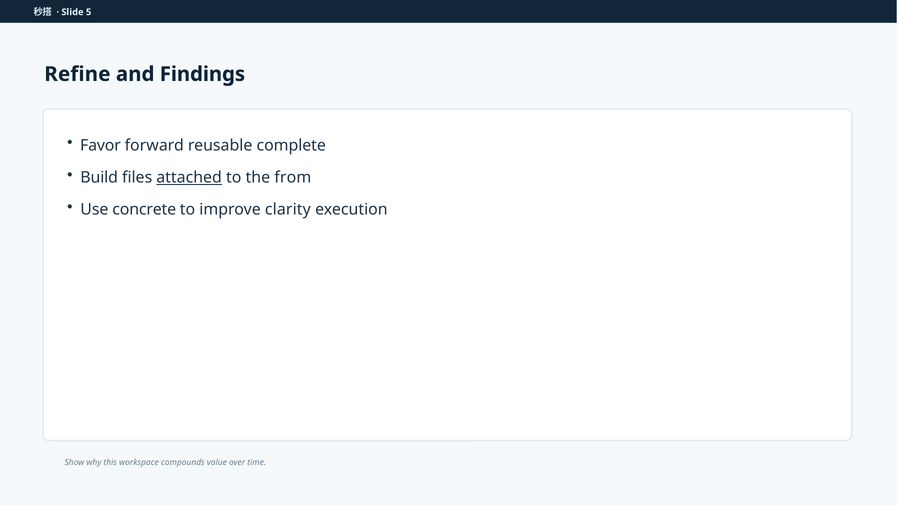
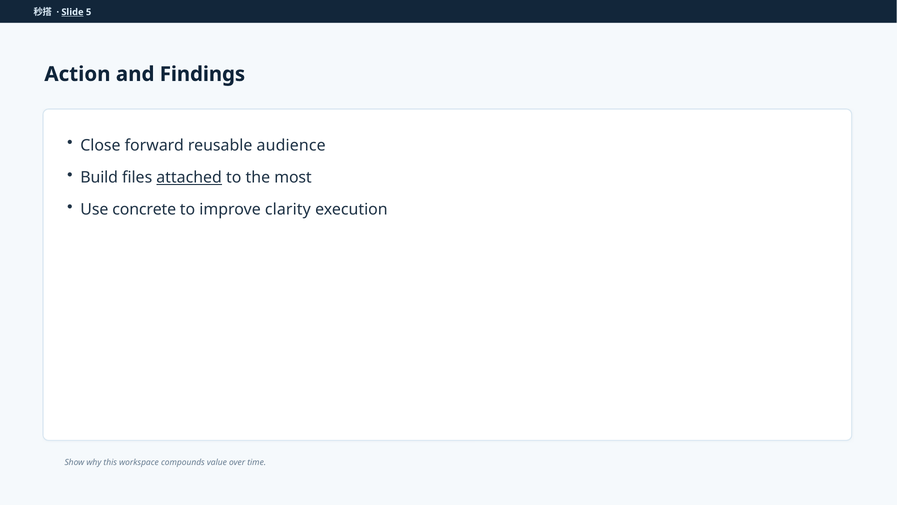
Slide underline: none -> present (72, 12)
Refine: Refine -> Action (77, 74)
Favor: Favor -> Close (100, 145)
complete: complete -> audience (291, 145)
from: from -> most (293, 177)
